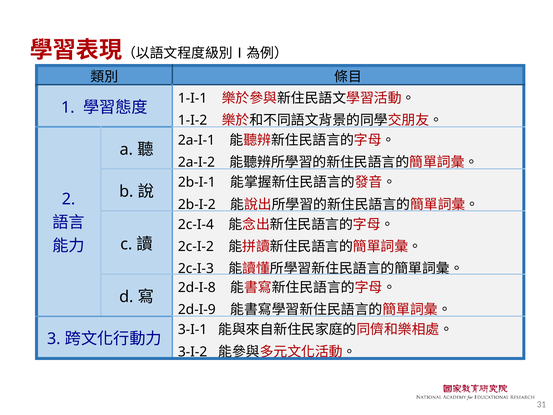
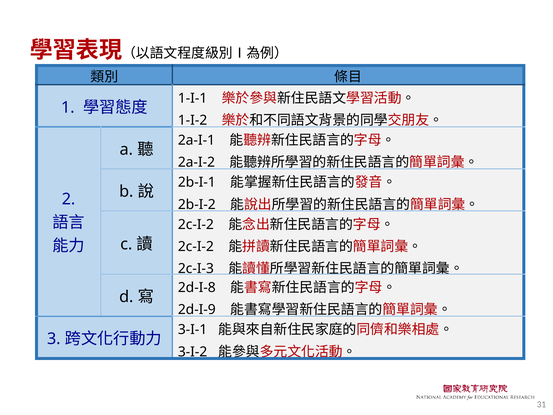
2c-I-4: 2c-I-4 -> 2c-I-2 (196, 224)
